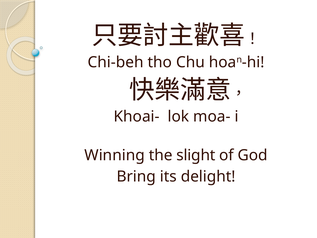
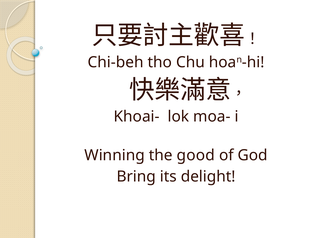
slight: slight -> good (196, 155)
